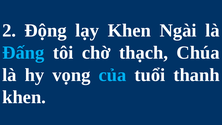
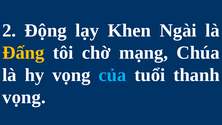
Ðấng colour: light blue -> yellow (23, 53)
thạch: thạch -> mạng (144, 53)
khen: khen -> vọng (24, 97)
